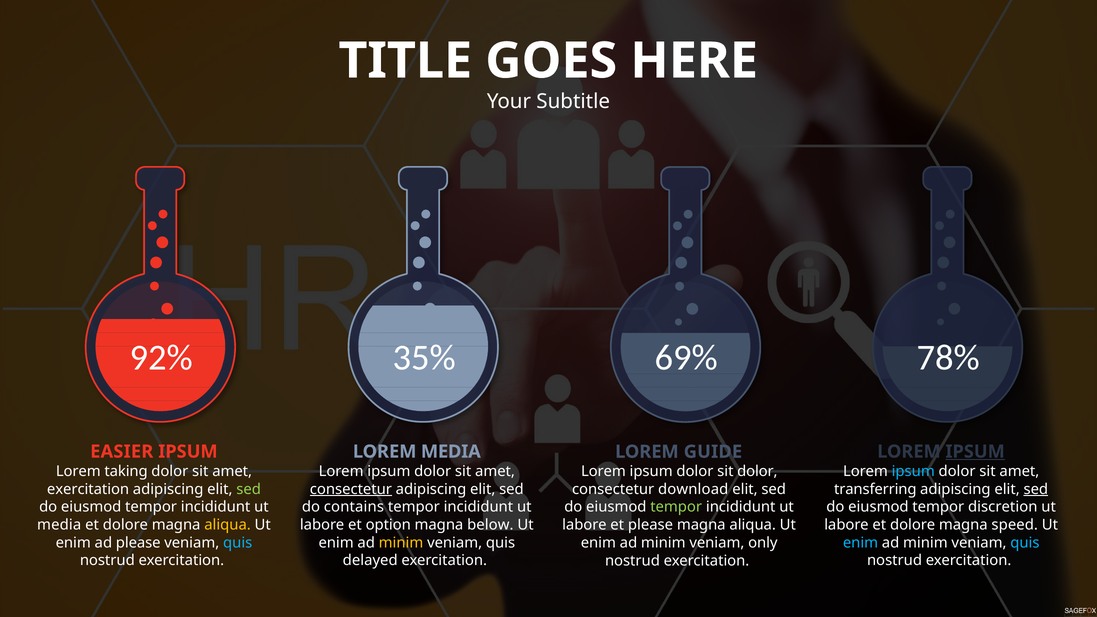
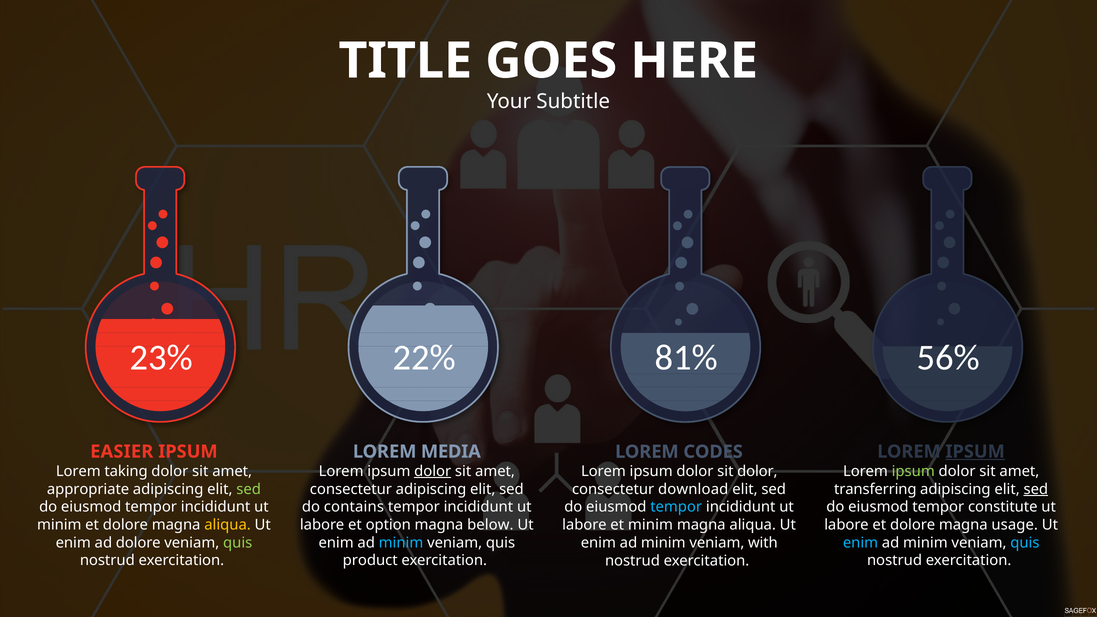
92%: 92% -> 23% (161, 358)
35%: 35% -> 22% (424, 358)
78%: 78% -> 56% (948, 358)
69%: 69% -> 81% (686, 358)
GUIDE: GUIDE -> CODES (713, 452)
dolor underline: none -> present (433, 471)
ipsum colour: light blue -> light green (913, 471)
exercitation: exercitation -> appropriate (88, 489)
consectetur underline: present -> none (351, 489)
discretion: discretion -> constitute (1003, 507)
tempor colour: light green -> light blue (676, 507)
media: media -> minim (59, 525)
speed: speed -> usage (1015, 525)
et please: please -> minim (650, 525)
ad please: please -> dolore (138, 543)
quis colour: light blue -> light green (238, 543)
minim colour: yellow -> light blue (401, 543)
only: only -> with (763, 543)
delayed: delayed -> product (370, 561)
